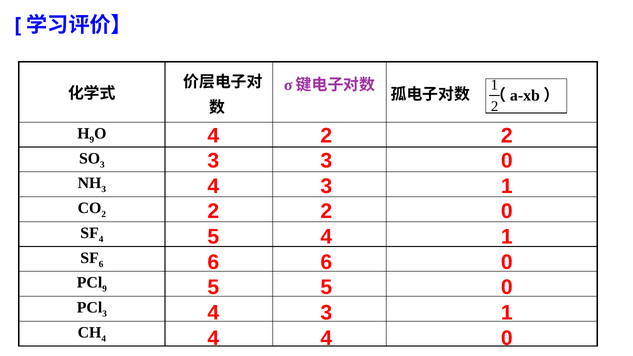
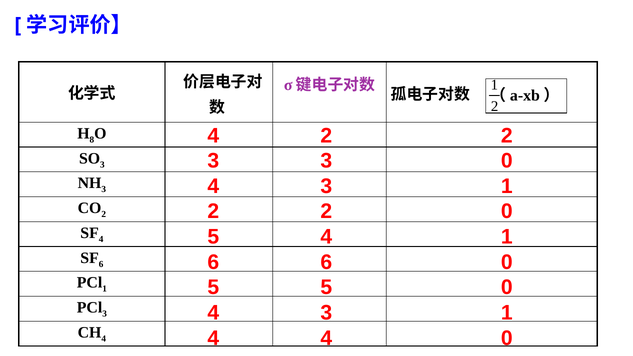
9: 9 -> 8 (92, 140)
9: 9 -> 1 (105, 289)
